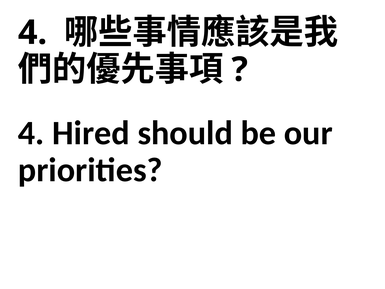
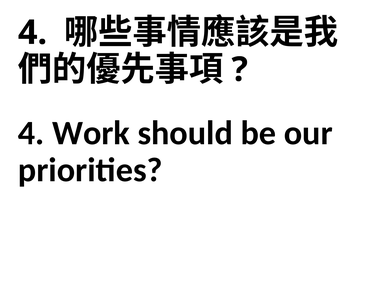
Hired: Hired -> Work (91, 133)
